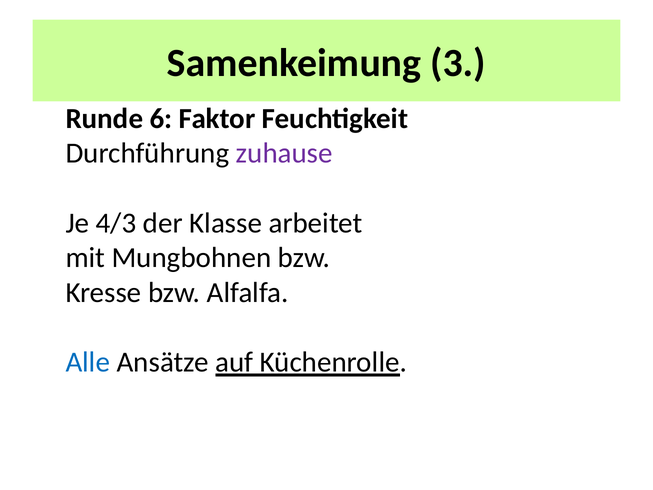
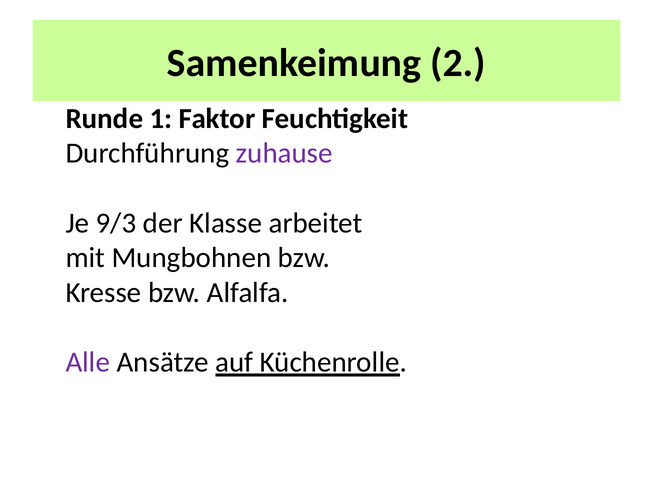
3: 3 -> 2 (458, 63)
6: 6 -> 1 (161, 118)
4/3: 4/3 -> 9/3 (116, 223)
Alle colour: blue -> purple (88, 362)
